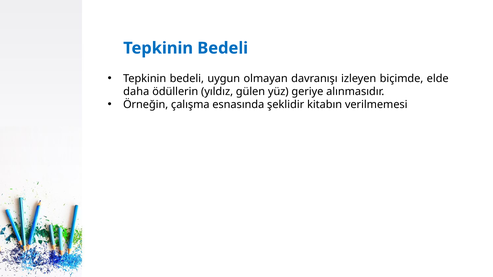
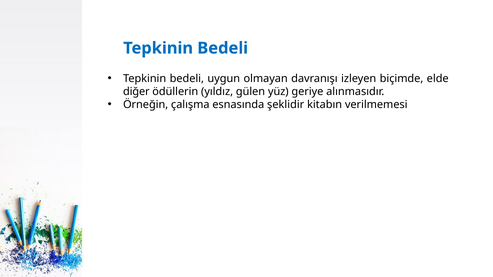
daha: daha -> diğer (136, 92)
